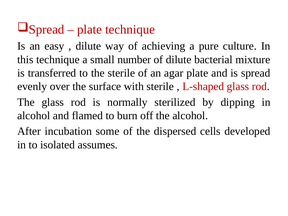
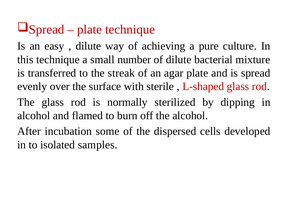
the sterile: sterile -> streak (121, 73)
assumes: assumes -> samples (98, 145)
